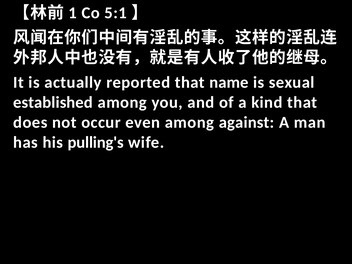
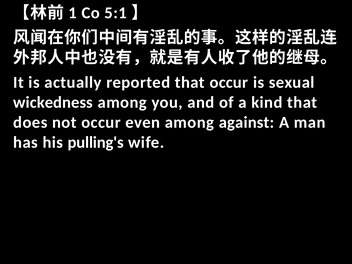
that name: name -> occur (229, 83)
established: established -> wickedness (53, 102)
